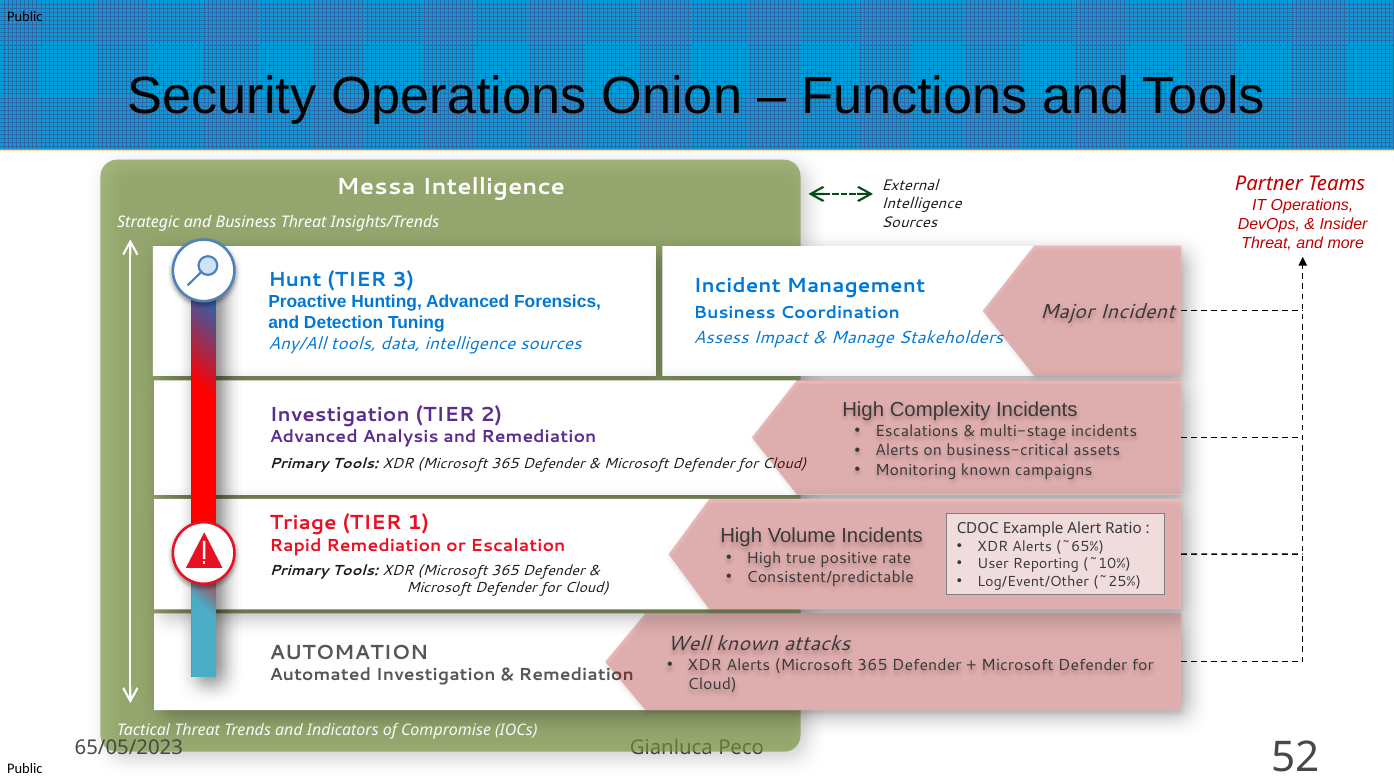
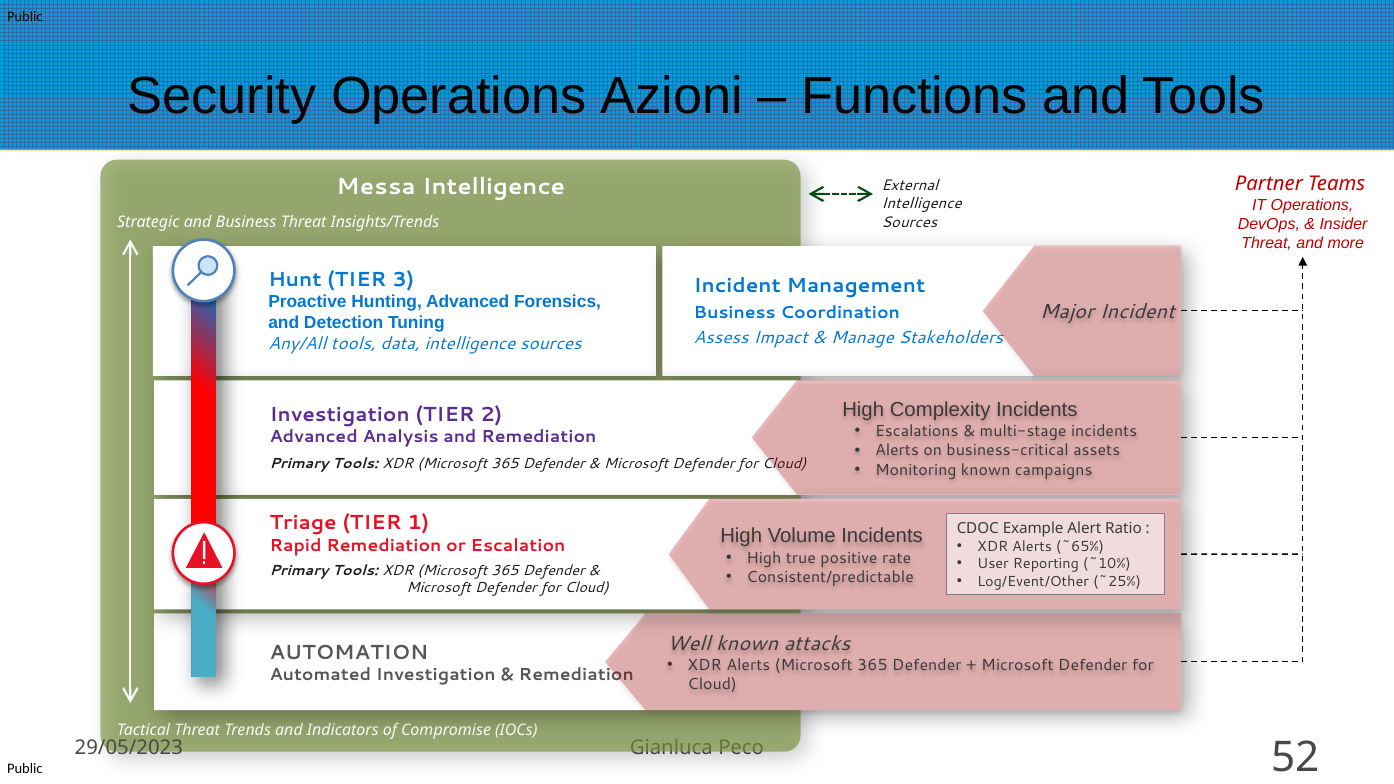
Onion: Onion -> Azioni (672, 96)
65/05/2023: 65/05/2023 -> 29/05/2023 (129, 748)
